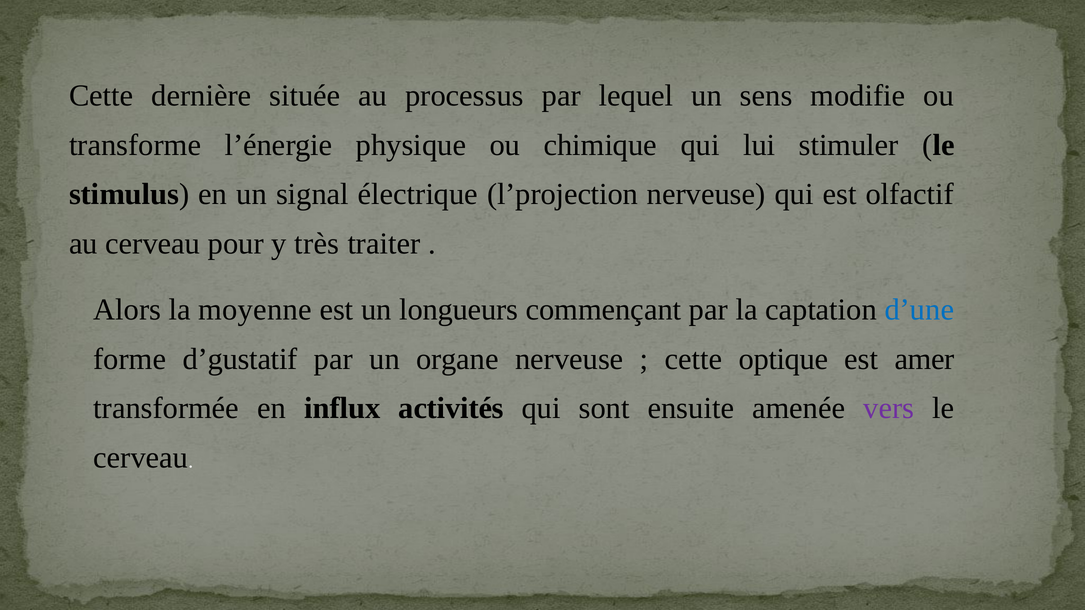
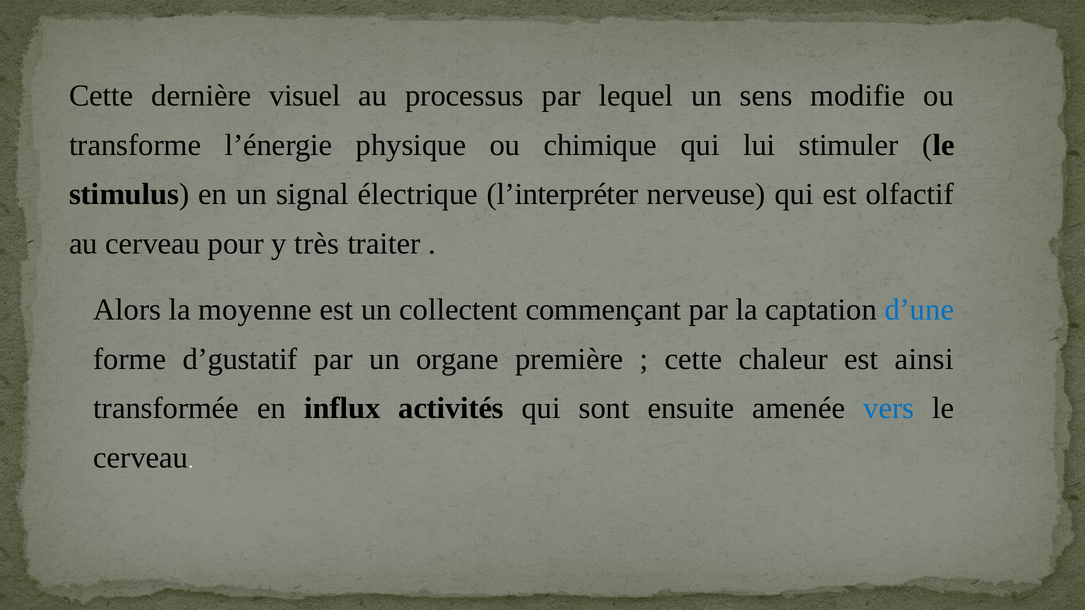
située: située -> visuel (305, 96)
l’projection: l’projection -> l’interpréter (563, 195)
longueurs: longueurs -> collectent (459, 310)
organe nerveuse: nerveuse -> première (569, 359)
optique: optique -> chaleur (783, 359)
amer: amer -> ainsi (924, 359)
vers colour: purple -> blue (889, 409)
